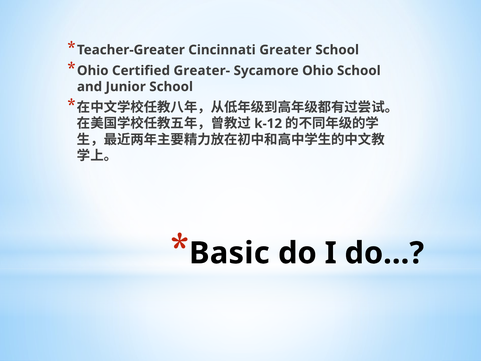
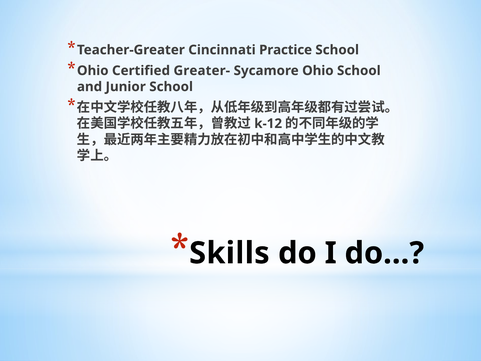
Greater: Greater -> Practice (286, 50)
Basic: Basic -> Skills (229, 253)
